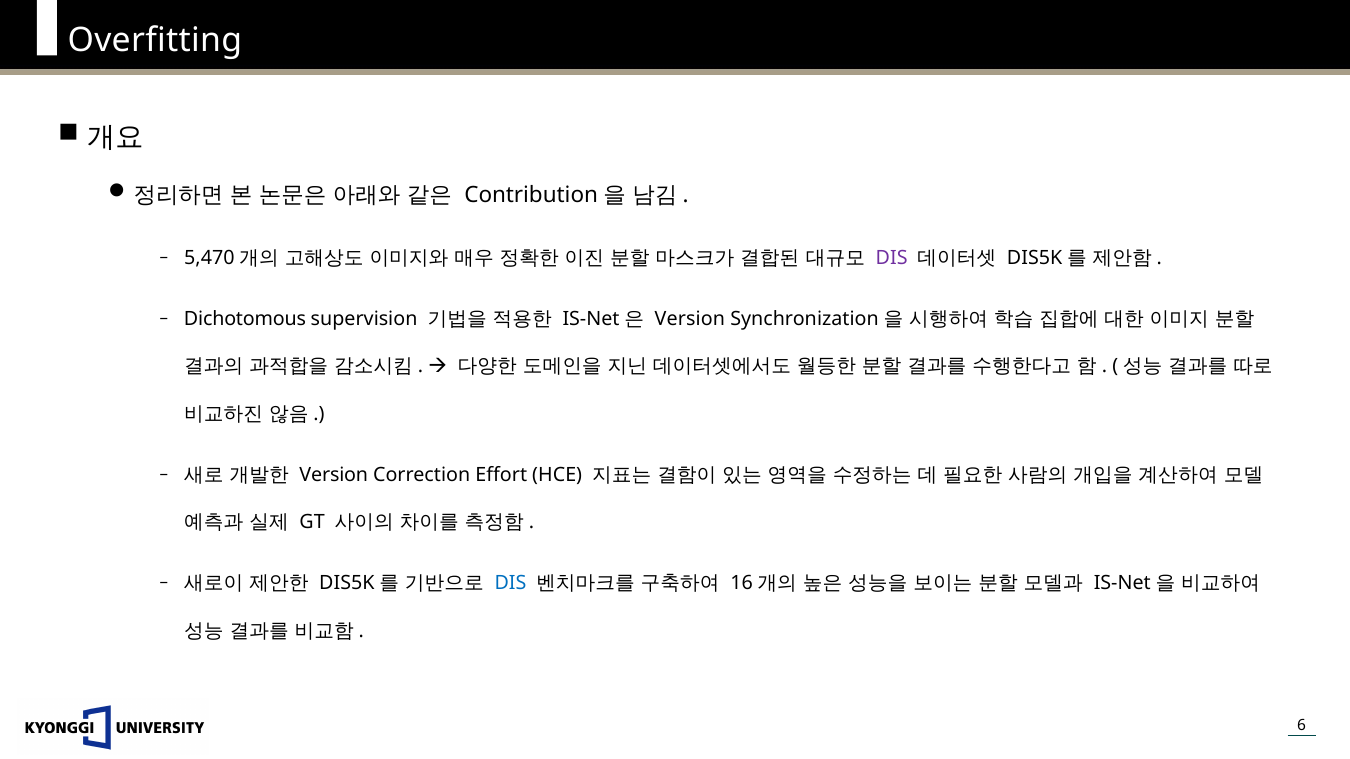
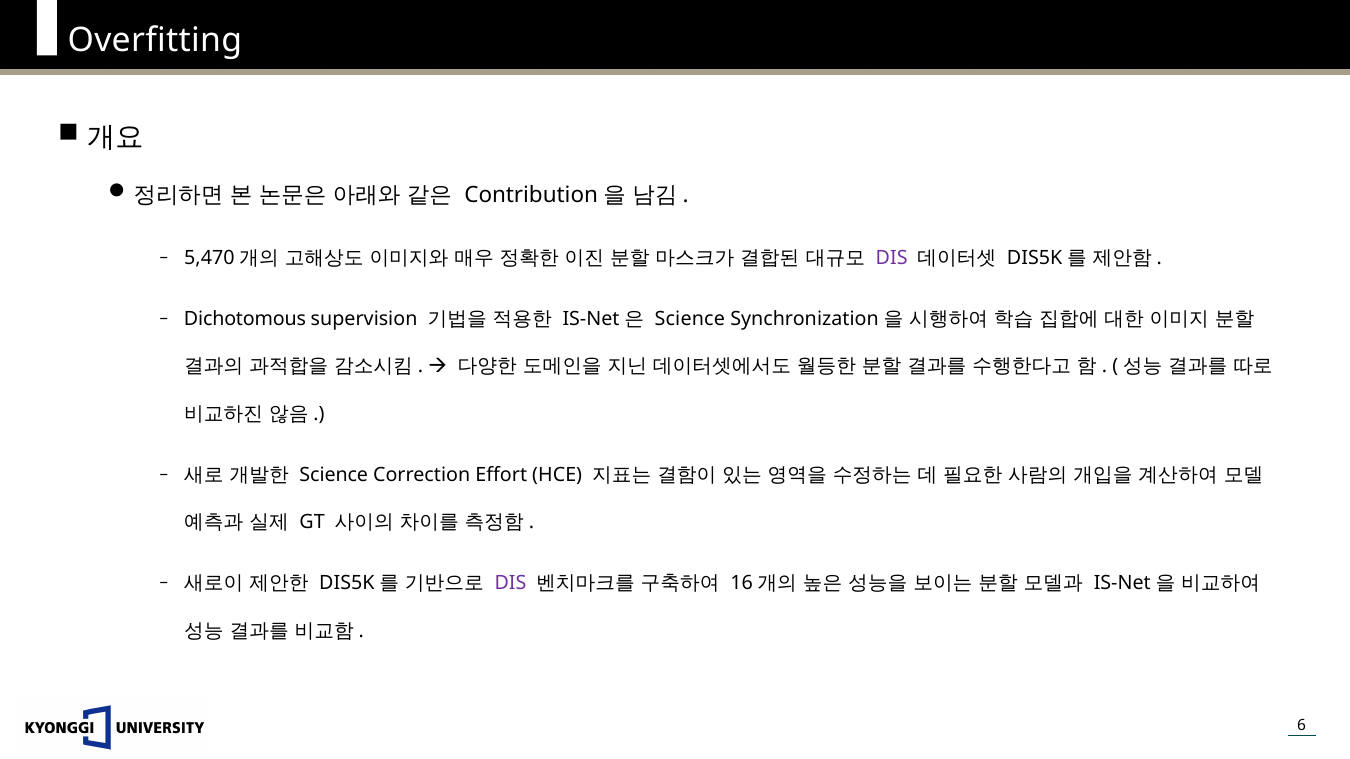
Version: Version -> Science (690, 319)
Version: Version -> Science (334, 475)
DIS colour: blue -> purple (510, 584)
